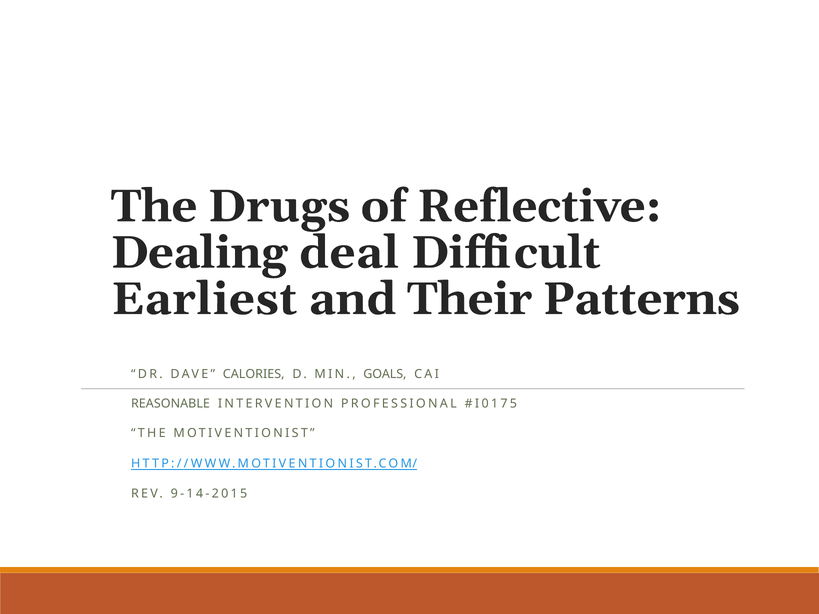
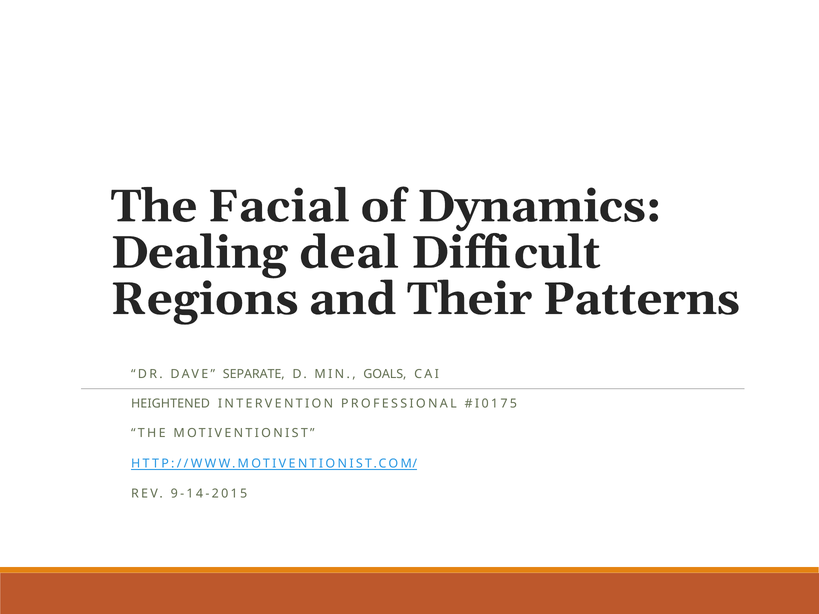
Drugs: Drugs -> Facial (279, 206)
Reflective: Reflective -> Dynamics (540, 206)
Earliest: Earliest -> Regions (205, 299)
CALORIES: CALORIES -> SEPARATE (254, 374)
REASONABLE: REASONABLE -> HEIGHTENED (170, 404)
